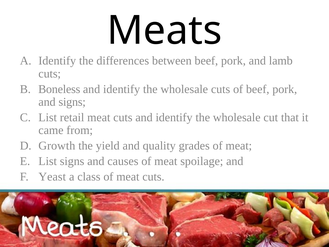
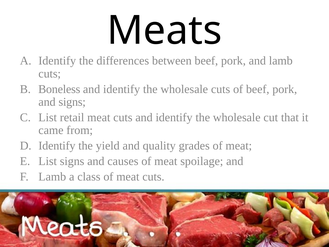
Growth: Growth -> Identify (57, 146)
Yeast: Yeast -> Lamb (52, 176)
